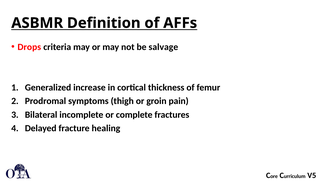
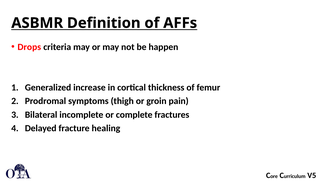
salvage: salvage -> happen (163, 47)
